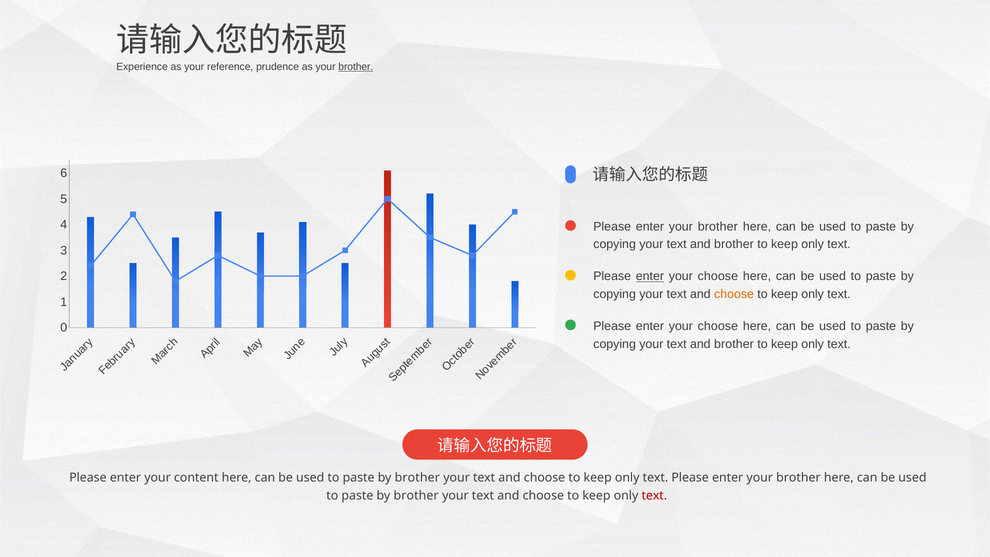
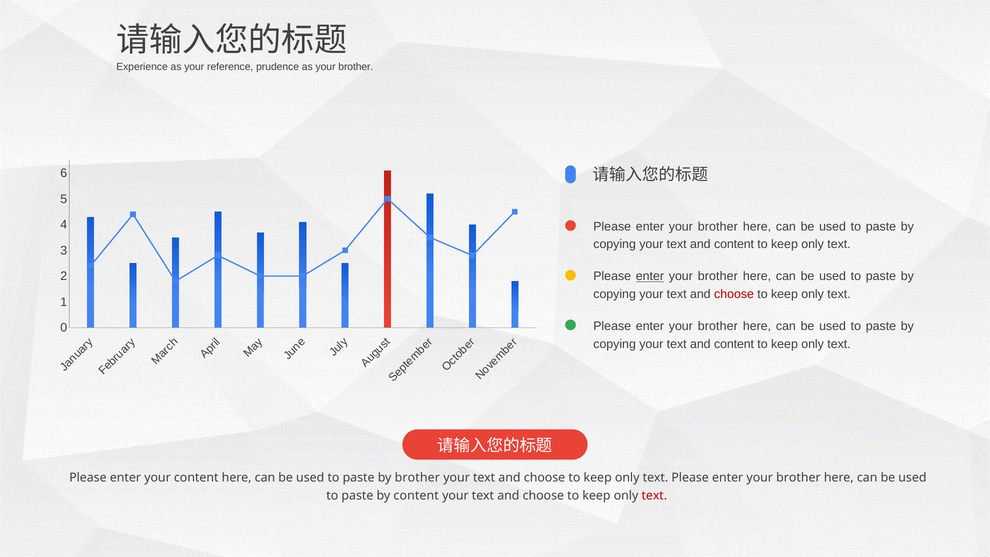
brother underline: present -> none (356, 67)
brother: brother -> content (734, 244)
choose: choose -> brother (718, 276)
choose colour: orange -> red (734, 294)
choose: choose -> brother (718, 326)
brother: brother -> content (734, 344)
brother: brother -> content (416, 496)
